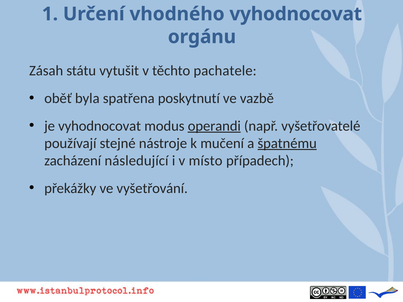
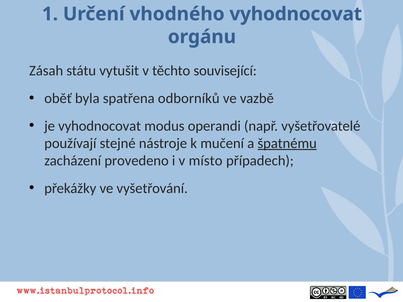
pachatele: pachatele -> související (225, 71)
poskytnutí: poskytnutí -> odborníků (189, 98)
operandi underline: present -> none (214, 126)
následující: následující -> provedeno (137, 161)
